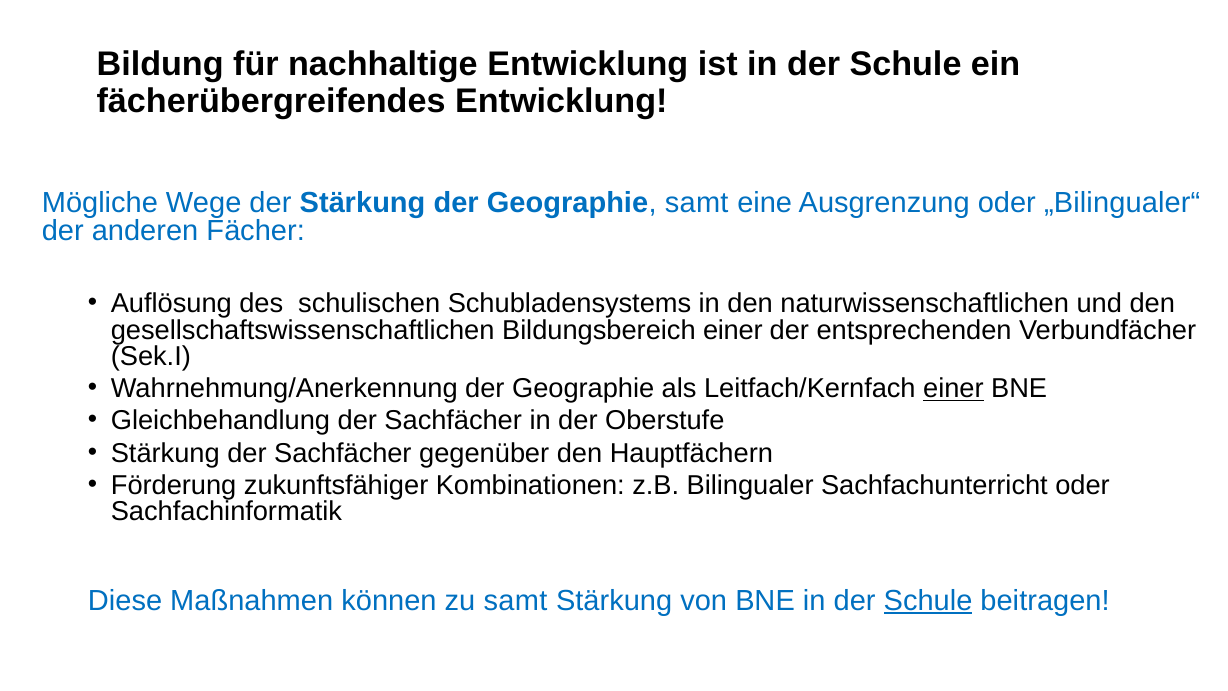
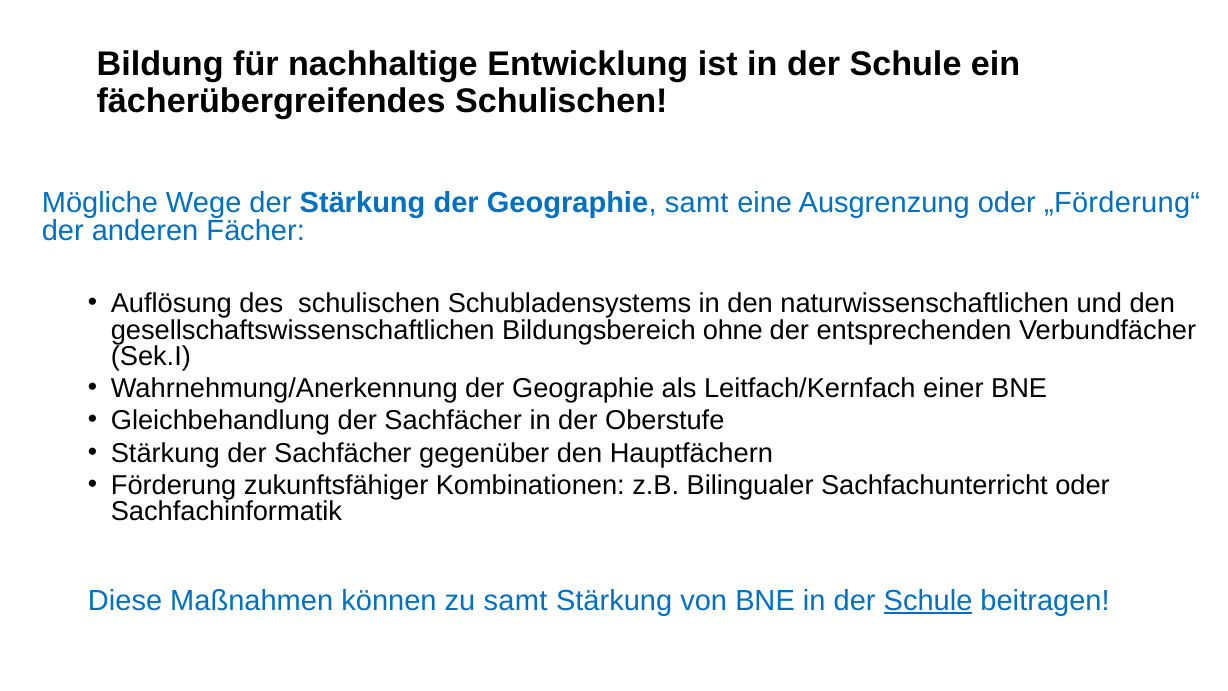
fächerübergreifendes Entwicklung: Entwicklung -> Schulischen (561, 101)
„Bilingualer“: „Bilingualer“ -> „Förderung“ (1122, 203)
Bildungsbereich einer: einer -> ohne (733, 330)
einer underline: present -> none (953, 389)
